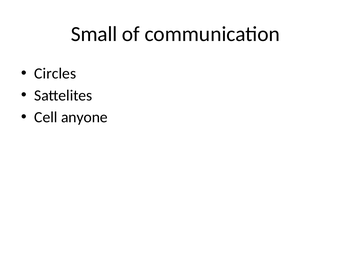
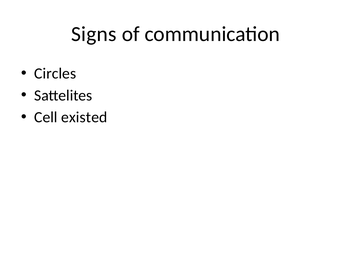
Small: Small -> Signs (94, 34)
anyone: anyone -> existed (84, 117)
